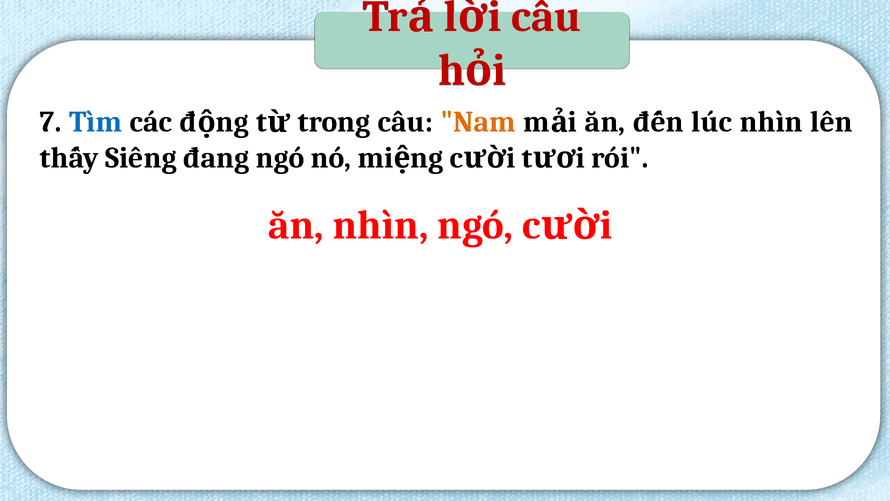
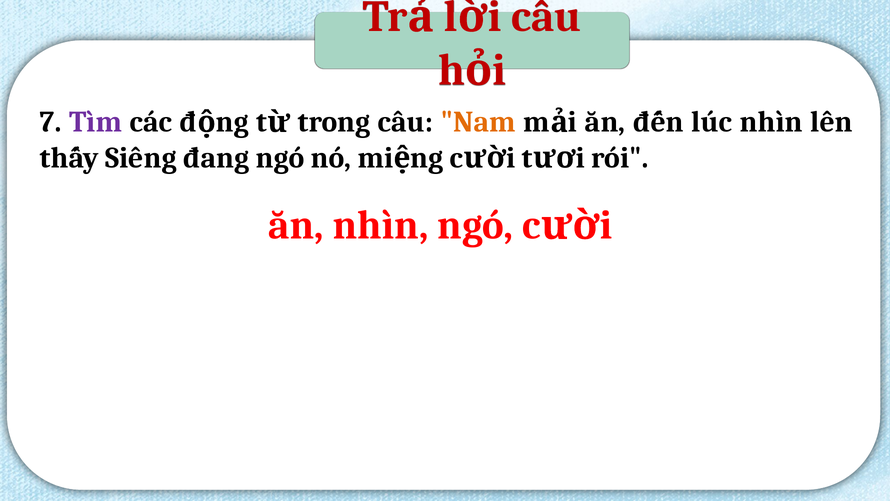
Tìm colour: blue -> purple (96, 122)
